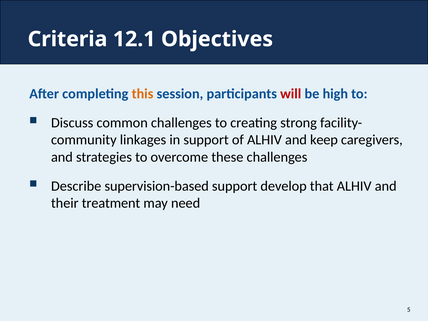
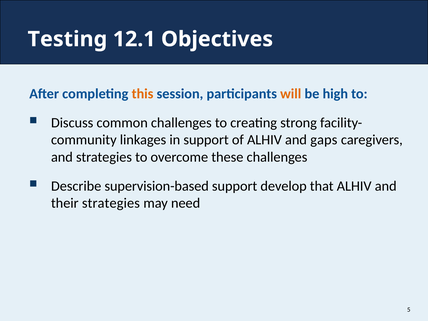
Criteria: Criteria -> Testing (67, 39)
will colour: red -> orange (291, 94)
keep: keep -> gaps (324, 140)
their treatment: treatment -> strategies (111, 203)
